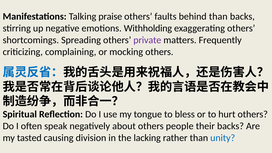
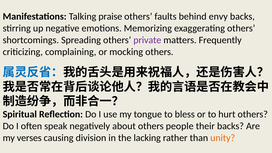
behind than: than -> envy (218, 16)
Withholding: Withholding -> Memorizing (148, 28)
tasted: tasted -> verses (29, 138)
unity colour: blue -> orange (223, 138)
